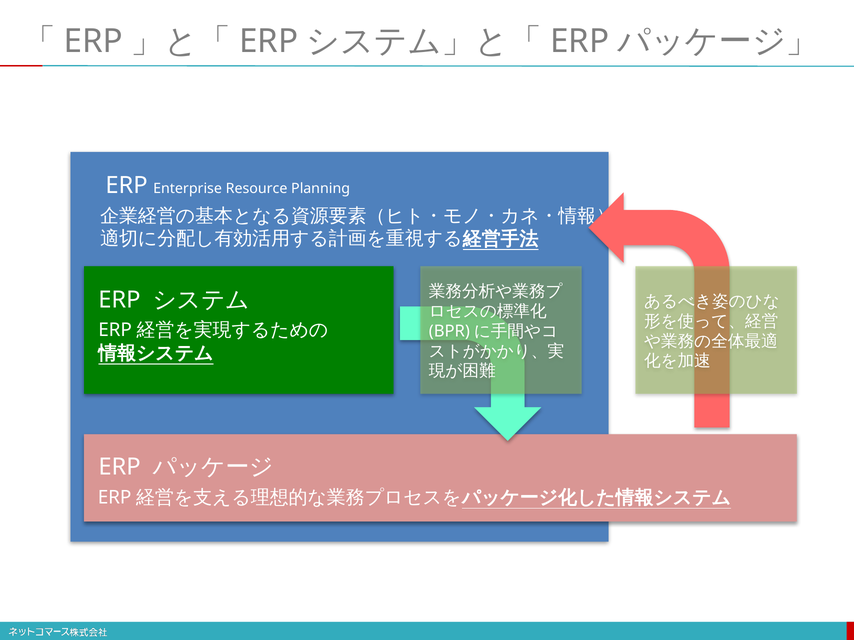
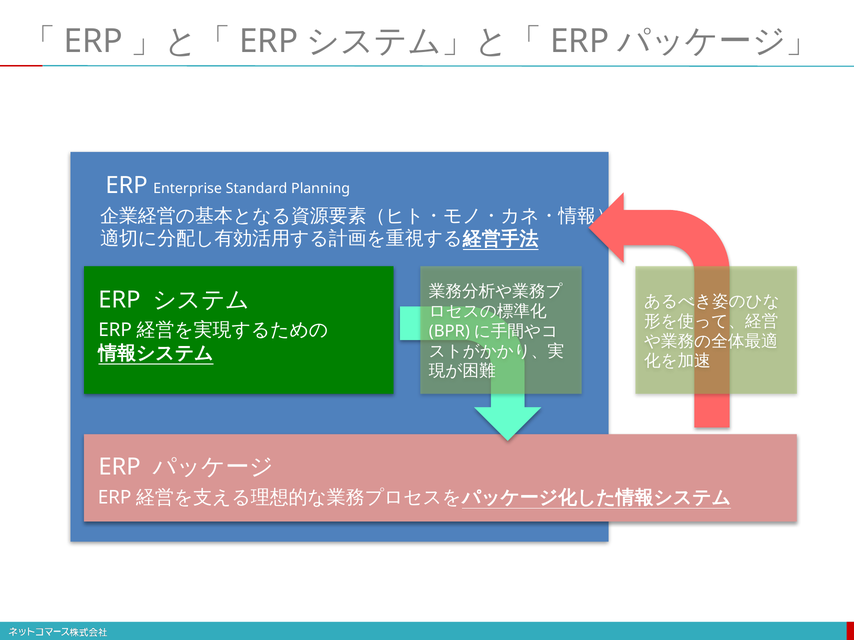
Resource: Resource -> Standard (257, 189)
